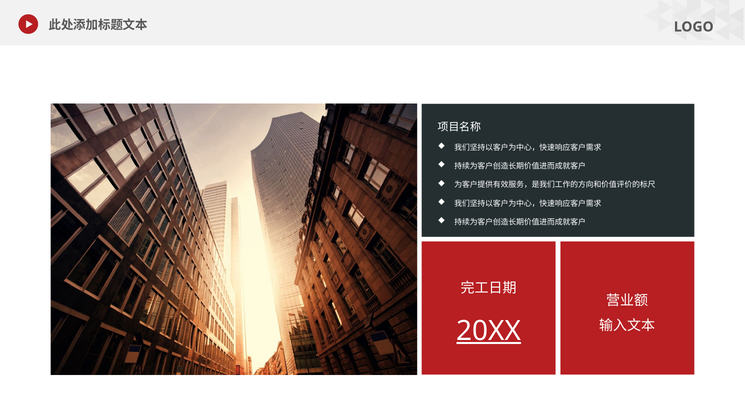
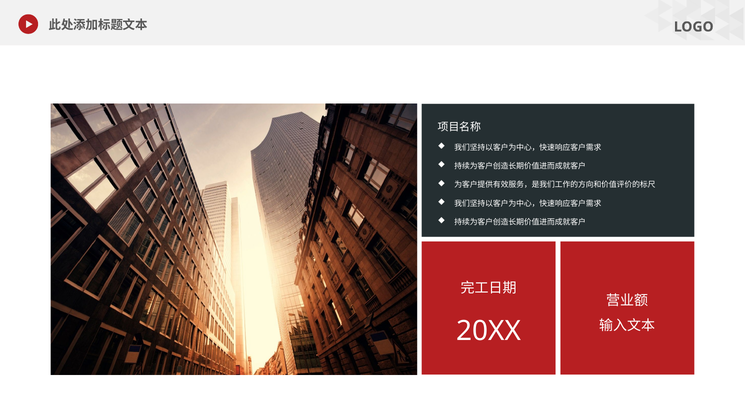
20XX underline: present -> none (489, 331)
